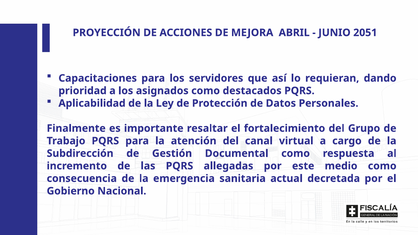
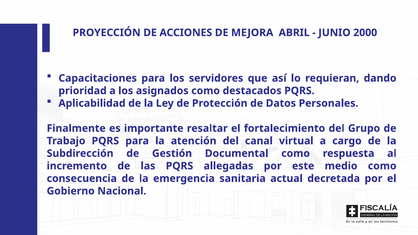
2051: 2051 -> 2000 (365, 33)
